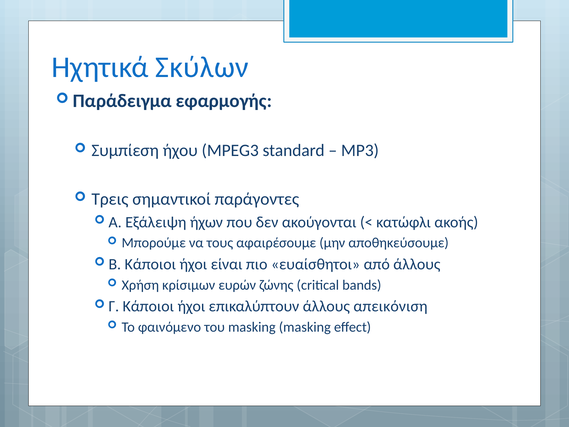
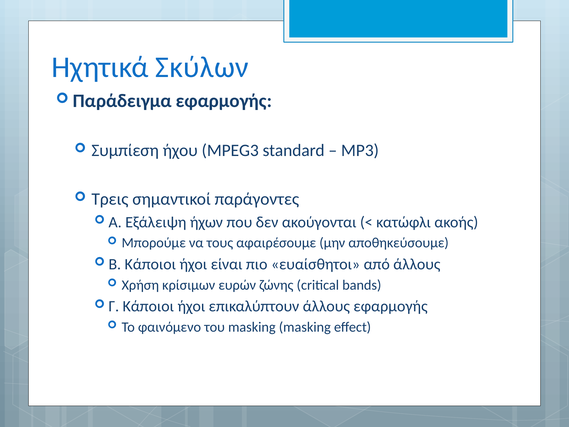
άλλους απεικόνιση: απεικόνιση -> εφαρμογής (391, 306)
